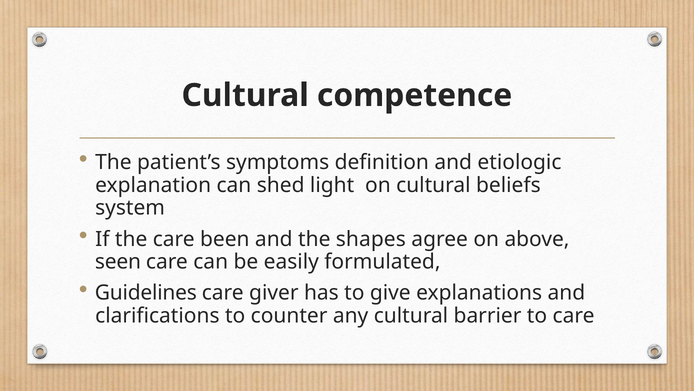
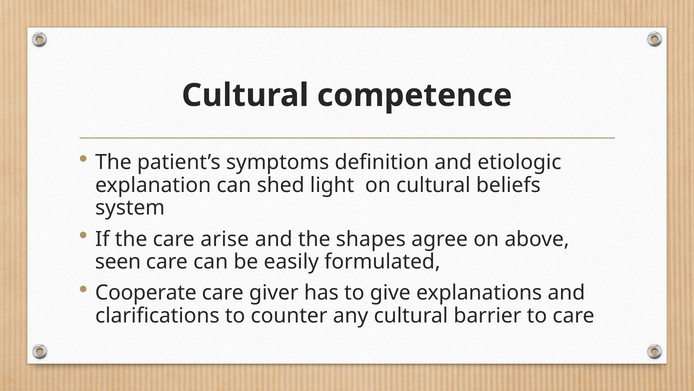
been: been -> arise (225, 239)
Guidelines: Guidelines -> Cooperate (146, 293)
